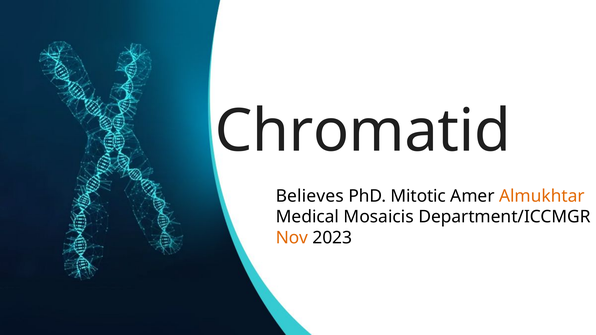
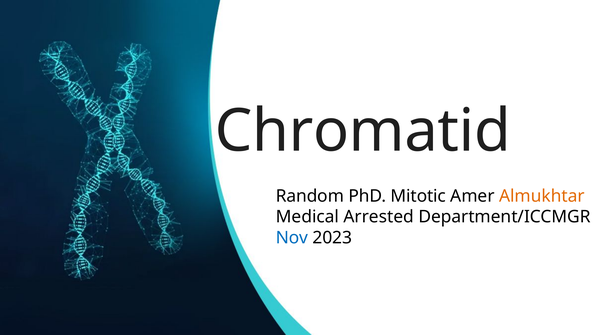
Believes: Believes -> Random (310, 196)
Mosaicis: Mosaicis -> Arrested (379, 217)
Nov colour: orange -> blue (292, 238)
